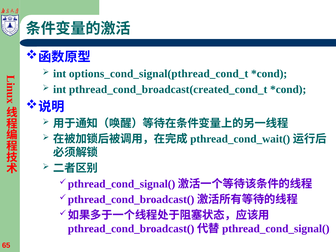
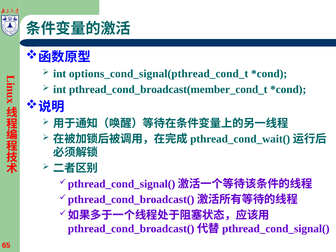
pthread_cond_broadcast(created_cond_t: pthread_cond_broadcast(created_cond_t -> pthread_cond_broadcast(member_cond_t (168, 89)
